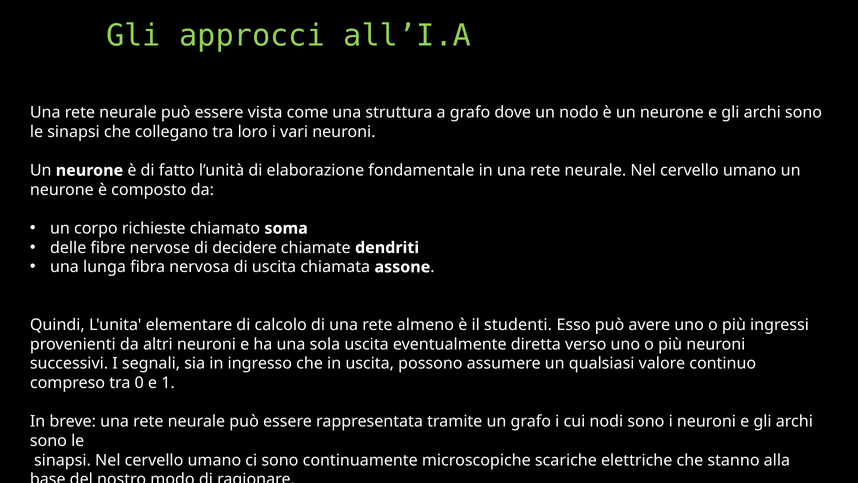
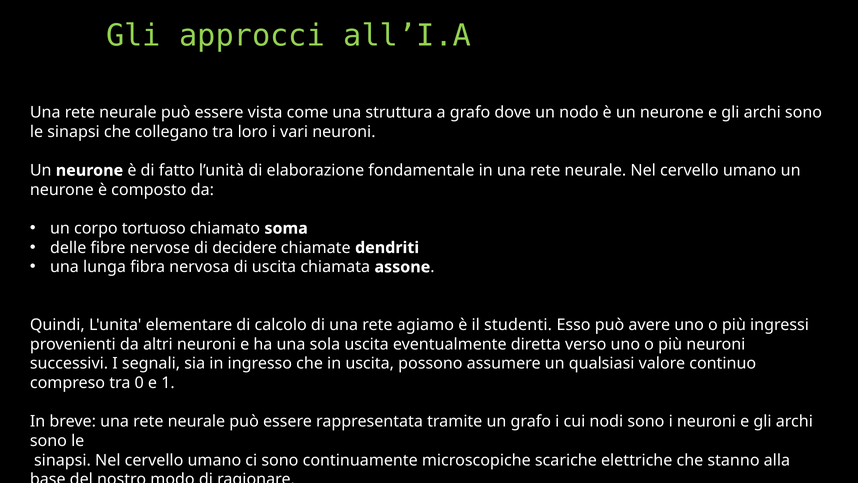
richieste: richieste -> tortuoso (154, 228)
almeno: almeno -> agiamo (425, 325)
